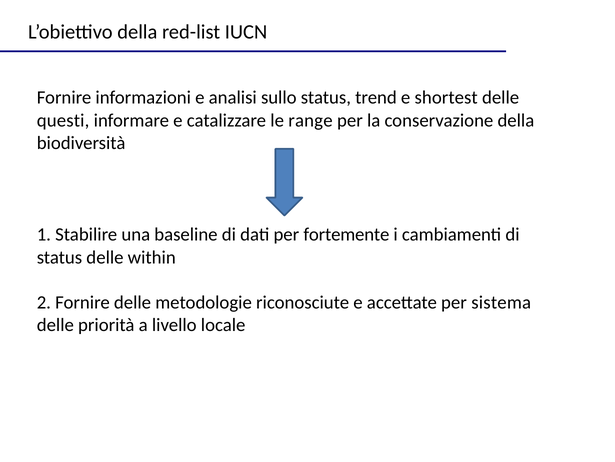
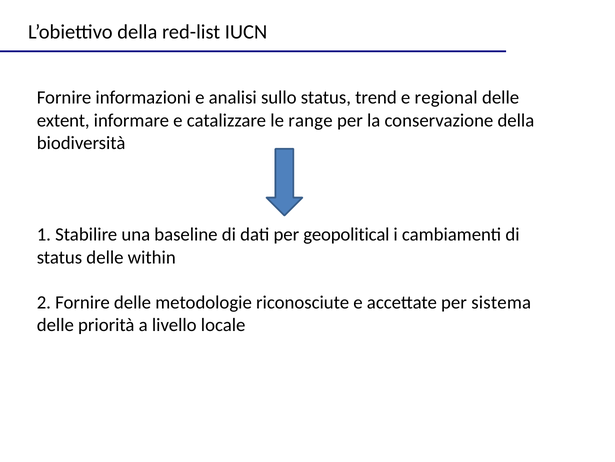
shortest: shortest -> regional (446, 98)
questi: questi -> extent (63, 120)
fortemente: fortemente -> geopolitical (346, 234)
